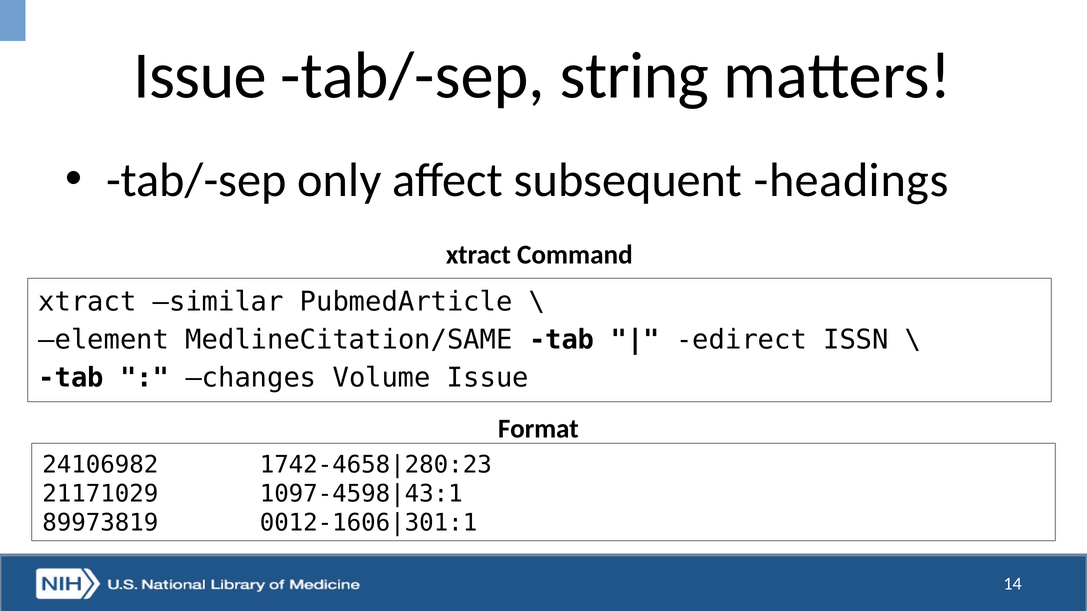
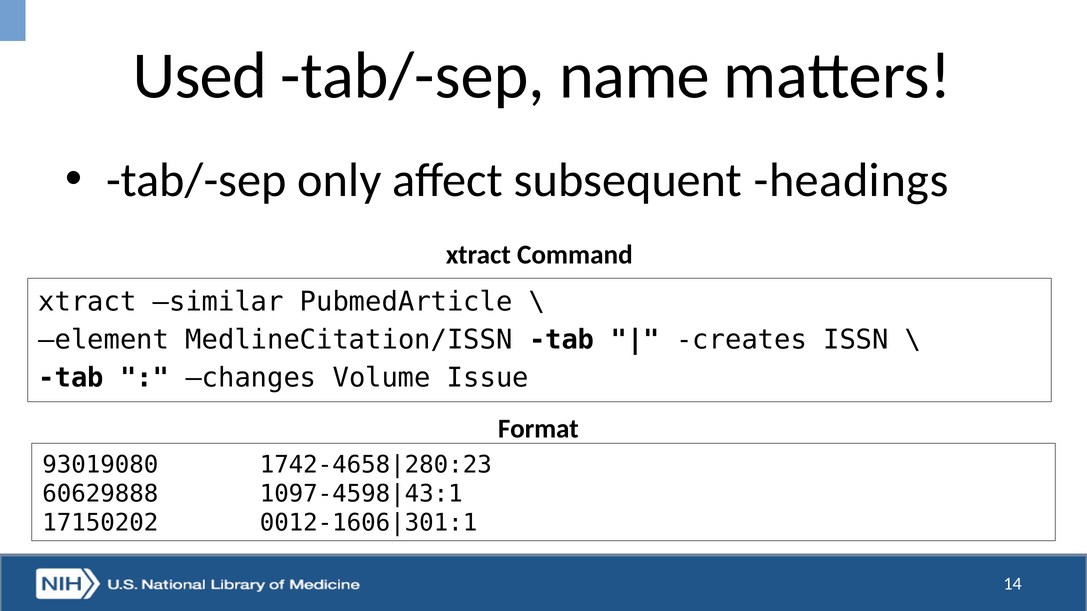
Issue: Issue -> Used (200, 76)
string: string -> name (635, 76)
MedlineCitation/SAME: MedlineCitation/SAME -> MedlineCitation/ISSN (349, 340)
edirect: edirect -> creates (742, 340)
24106982: 24106982 -> 93019080 (100, 465)
21171029: 21171029 -> 60629888 (100, 494)
89973819: 89973819 -> 17150202 (100, 523)
